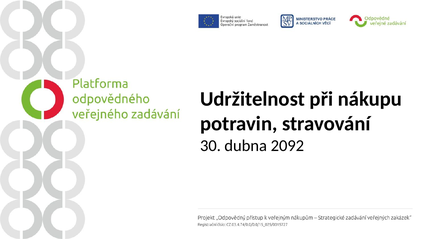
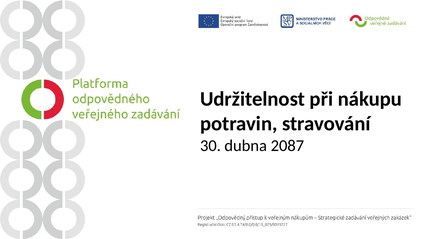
2092: 2092 -> 2087 (288, 146)
